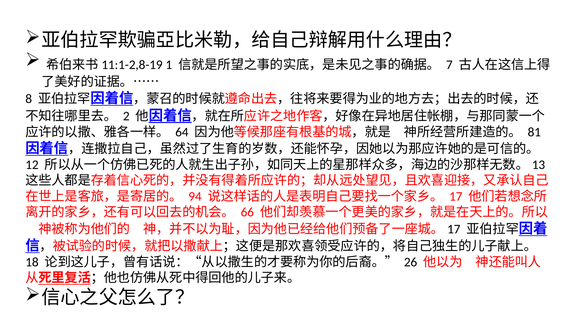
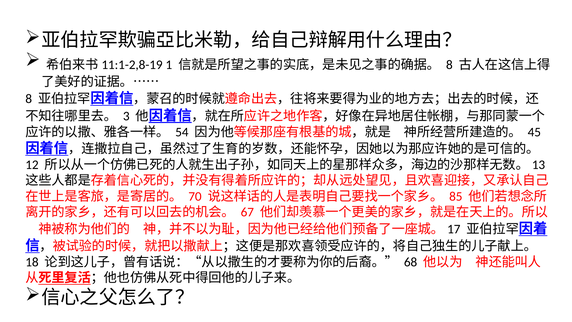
7: 7 -> 8 (449, 65)
2: 2 -> 3 (126, 116)
64: 64 -> 54 (182, 132)
81: 81 -> 45 (534, 132)
94: 94 -> 70 (195, 196)
17: 17 -> 85 (456, 196)
66: 66 -> 67 (247, 212)
26: 26 -> 68 (411, 262)
